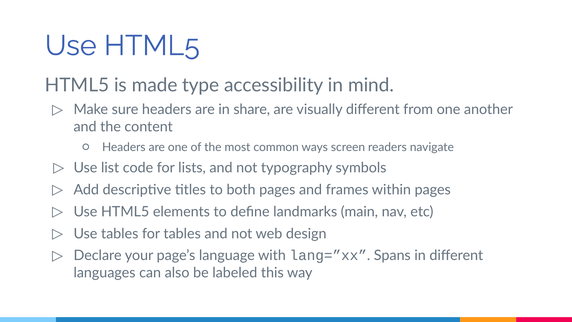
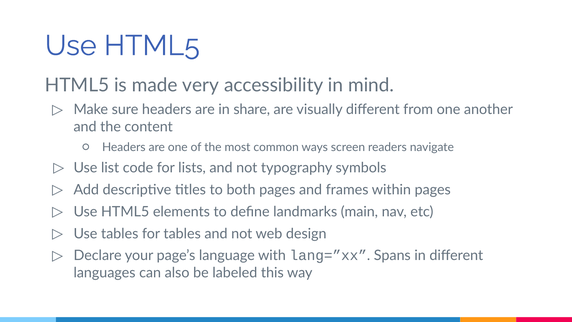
type: type -> very (201, 85)
